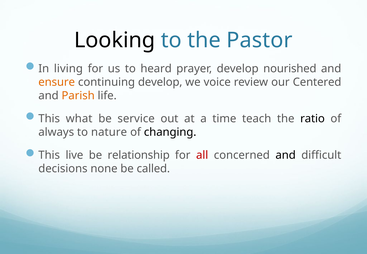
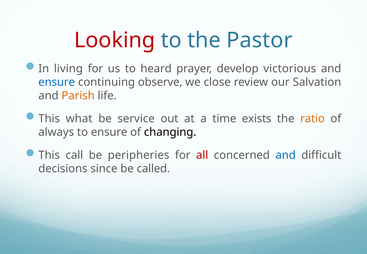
Looking colour: black -> red (115, 40)
nourished: nourished -> victorious (290, 69)
ensure colour: orange -> blue (57, 82)
continuing develop: develop -> observe (160, 82)
voice: voice -> close (217, 82)
Centered: Centered -> Salvation (317, 82)
teach: teach -> exists (257, 119)
ratio colour: black -> orange (312, 119)
to nature: nature -> ensure (109, 132)
live: live -> call (74, 155)
relationship: relationship -> peripheries (139, 155)
and colour: black -> blue (286, 155)
none: none -> since (104, 169)
